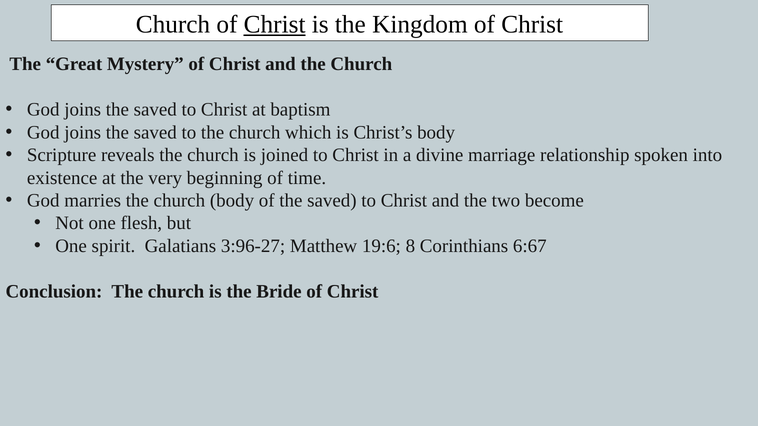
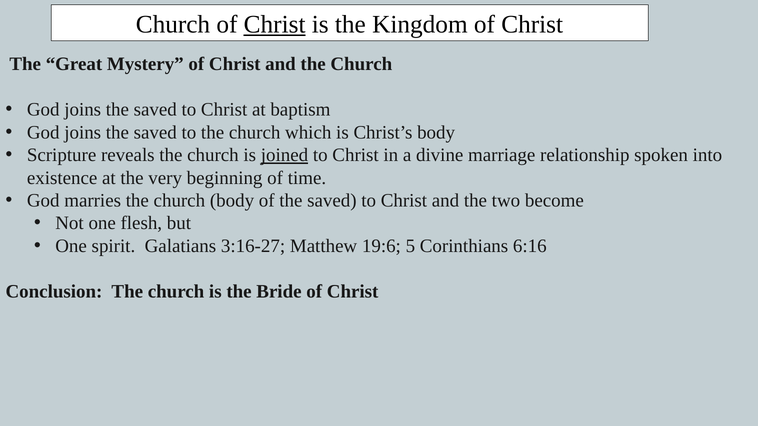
joined underline: none -> present (285, 155)
3:96-27: 3:96-27 -> 3:16-27 (253, 246)
8: 8 -> 5 (410, 246)
6:67: 6:67 -> 6:16 (530, 246)
